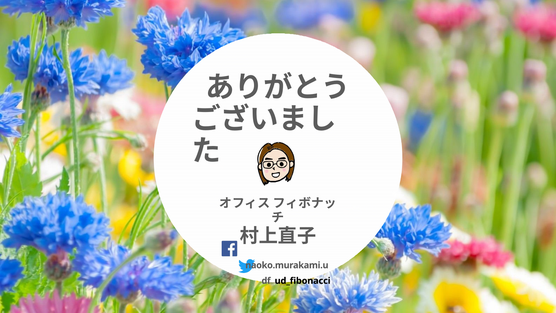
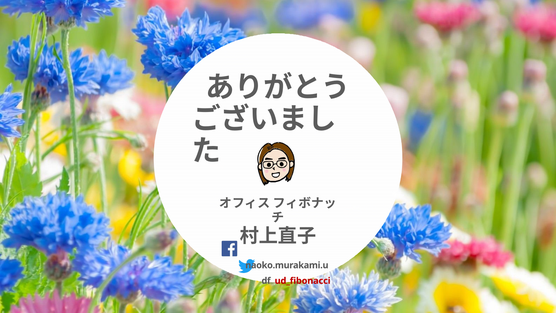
ud_ﬁbonacci colour: black -> red (303, 281)
